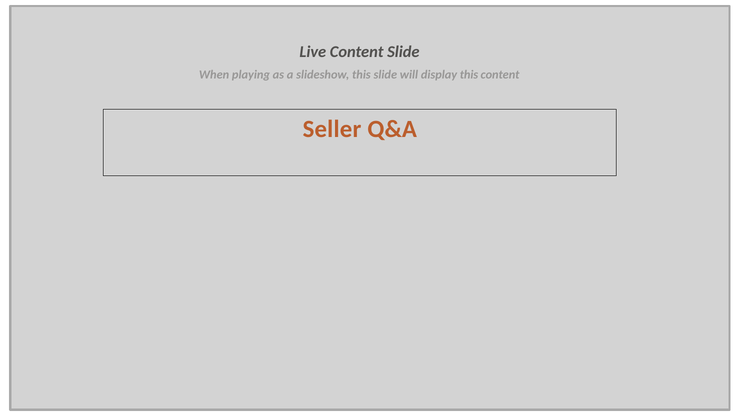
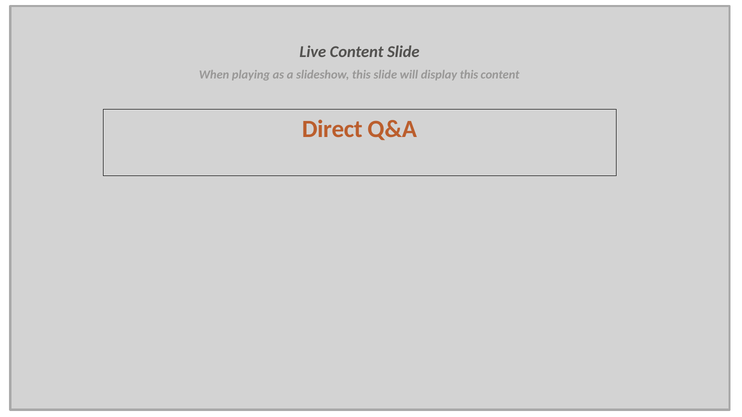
Seller: Seller -> Direct (332, 129)
